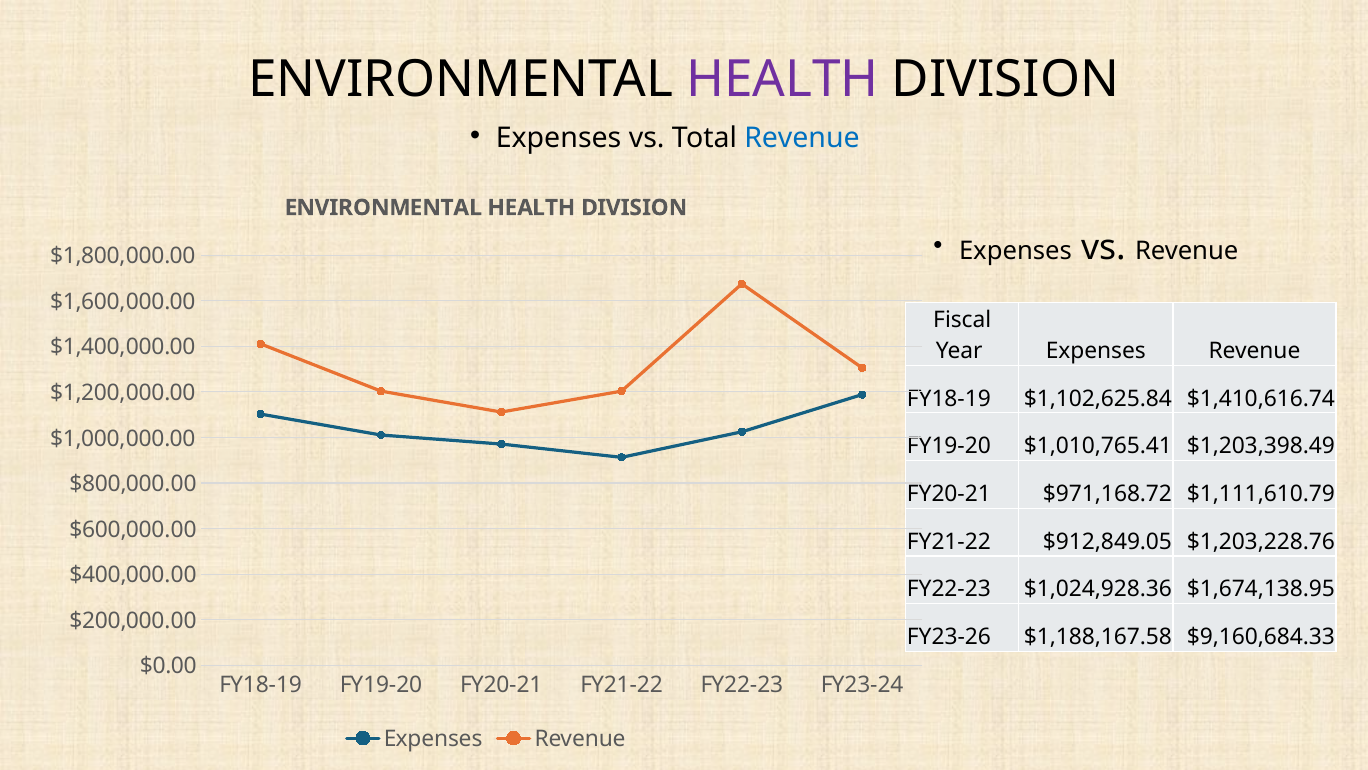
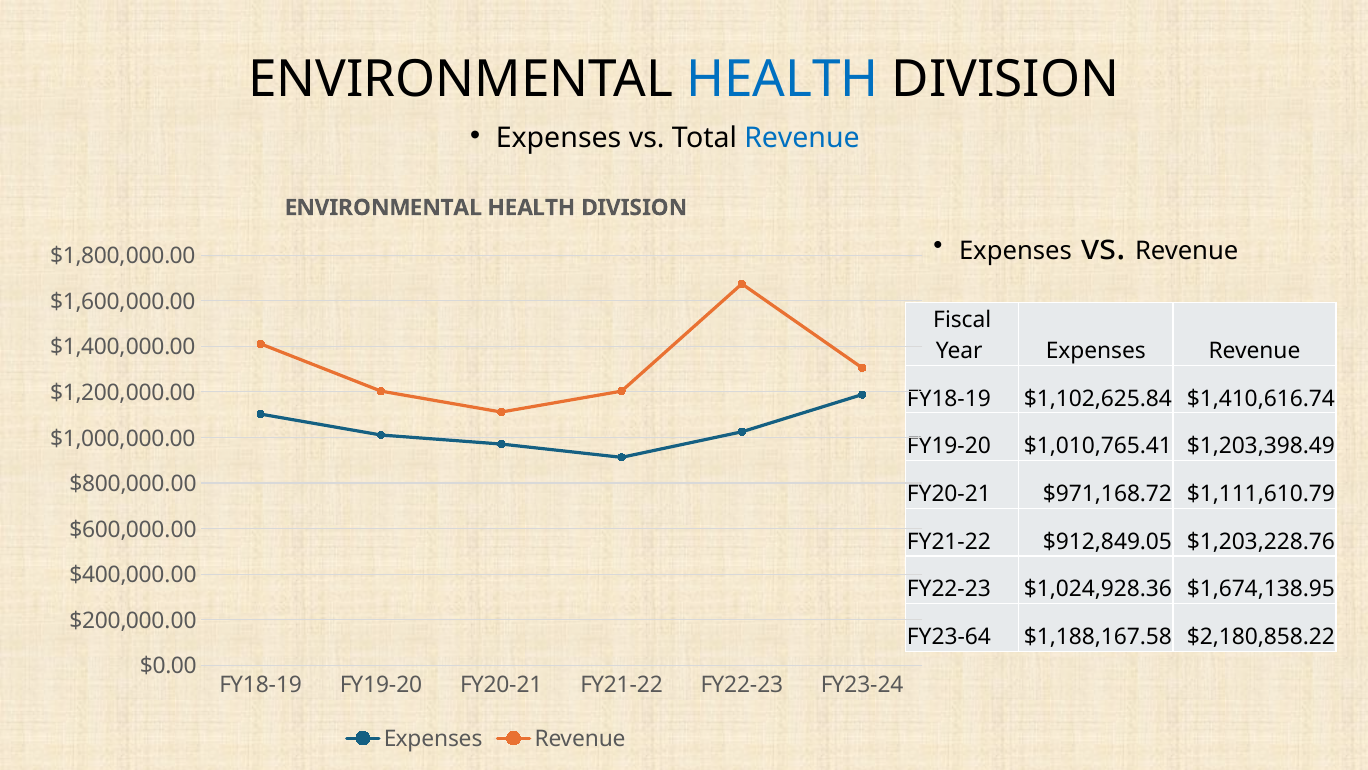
HEALTH colour: purple -> blue (783, 79)
FY23-26: FY23-26 -> FY23-64 (949, 637)
$9,160,684.33: $9,160,684.33 -> $2,180,858.22 (1261, 637)
